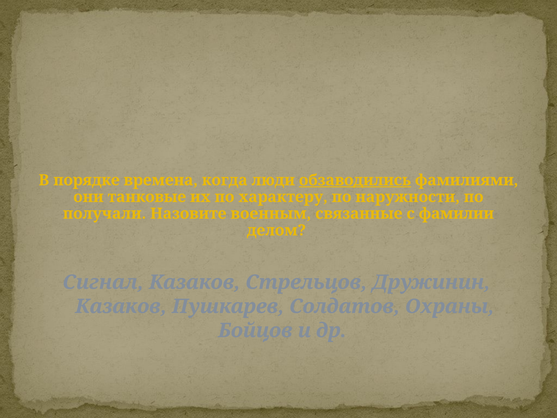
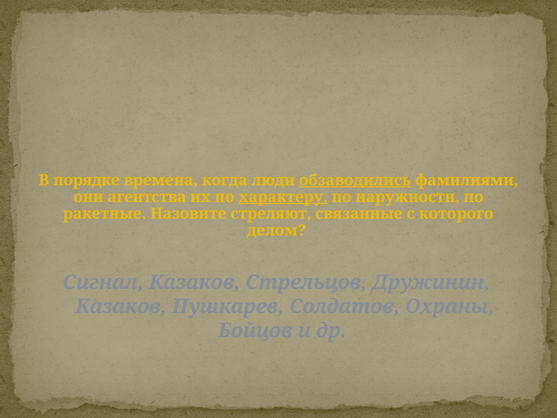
танковые: танковые -> агентства (147, 197)
характеру underline: none -> present (283, 197)
получали: получали -> ракетные (105, 213)
военным: военным -> стреляют (271, 213)
фамилии: фамилии -> которого (456, 213)
